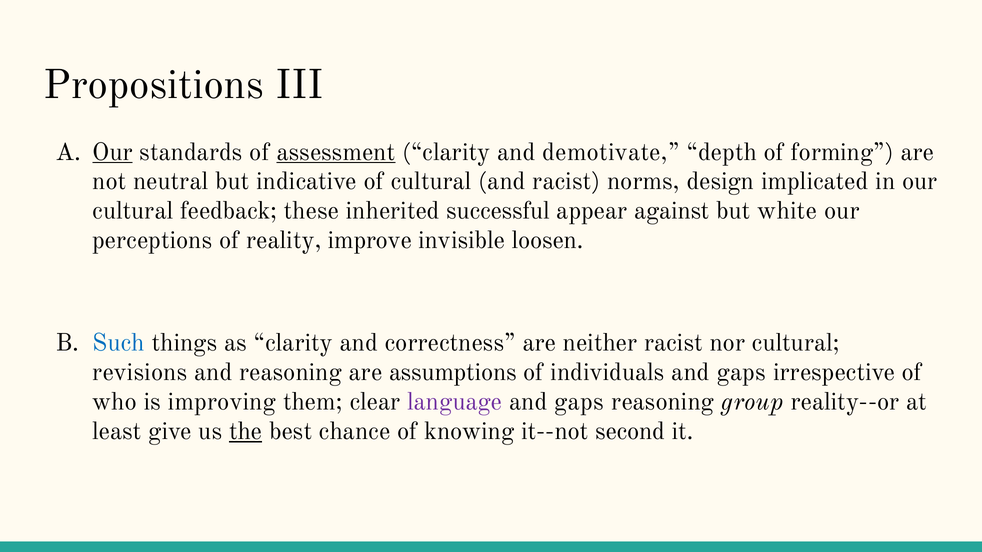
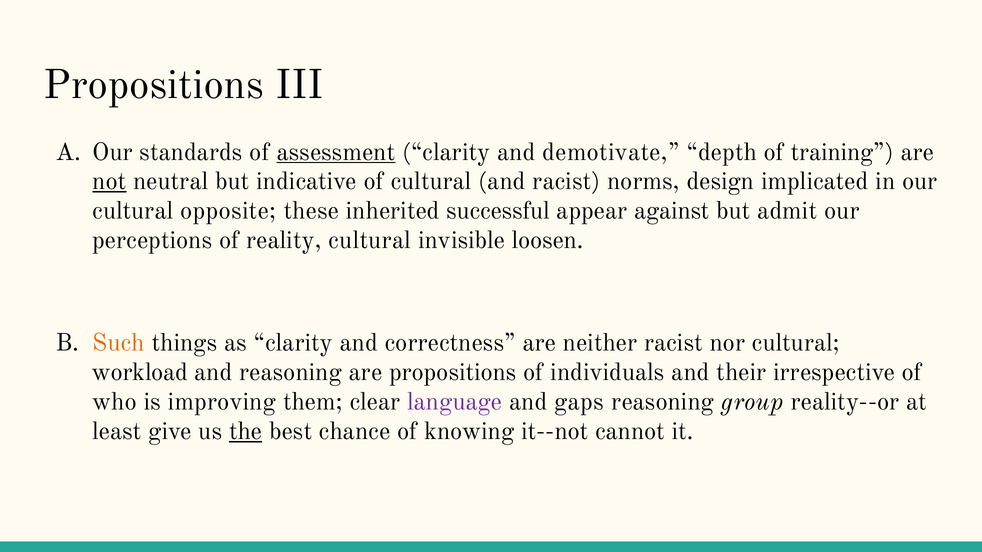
Our underline: present -> none (113, 152)
forming: forming -> training (842, 152)
not underline: none -> present (109, 182)
feedback: feedback -> opposite (228, 211)
white: white -> admit (787, 211)
reality improve: improve -> cultural (370, 240)
Such colour: blue -> orange (119, 343)
revisions: revisions -> workload (140, 372)
are assumptions: assumptions -> propositions (453, 372)
individuals and gaps: gaps -> their (741, 372)
second: second -> cannot (630, 431)
